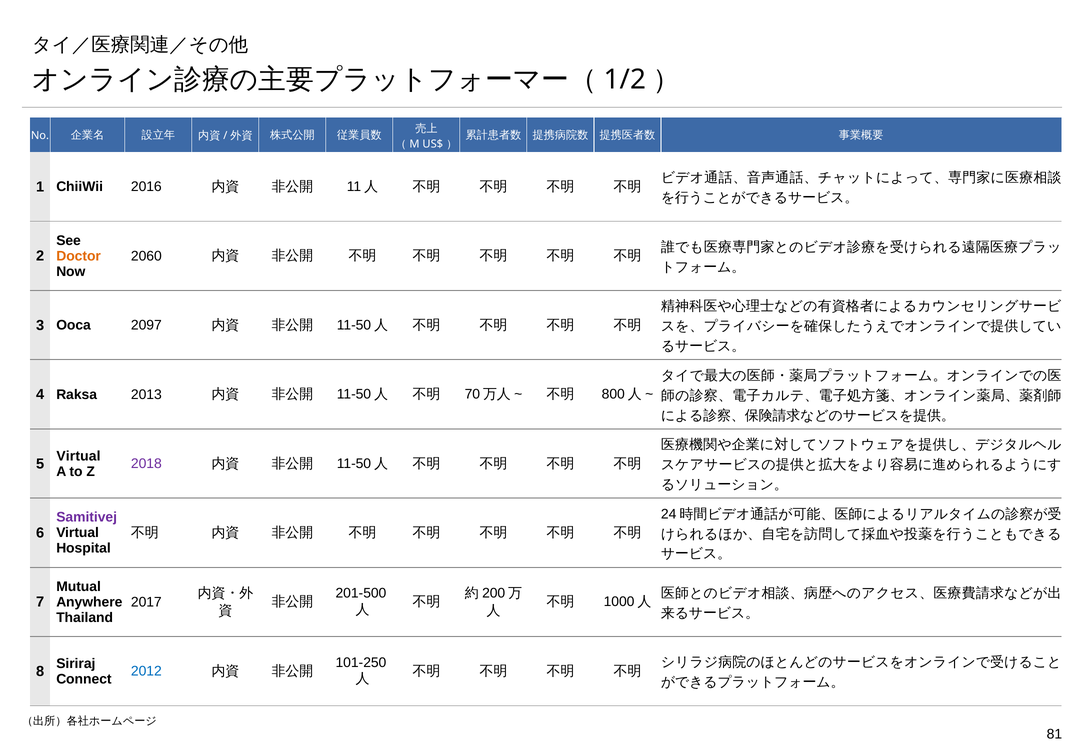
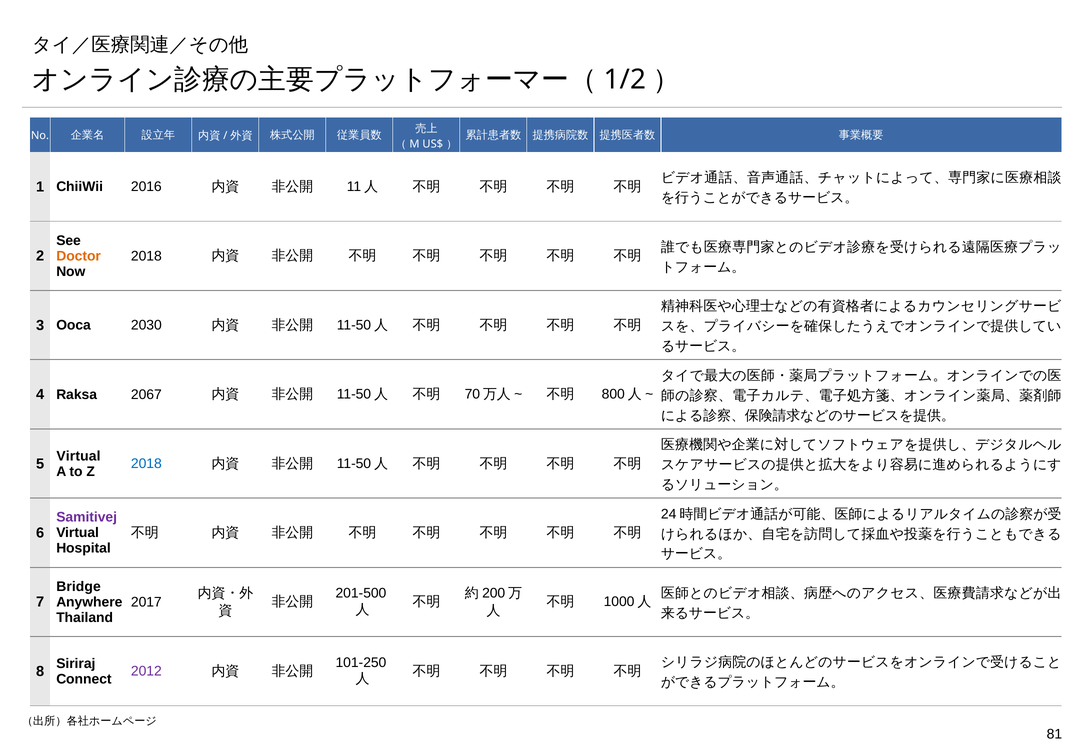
2060: 2060 -> 2018 (146, 256)
2097: 2097 -> 2030 (146, 325)
2013: 2013 -> 2067 (146, 395)
2018 colour: purple -> blue (146, 464)
Mutual: Mutual -> Bridge (78, 587)
2012 colour: blue -> purple (146, 672)
